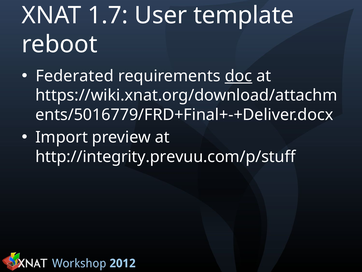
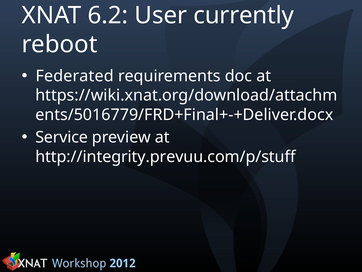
1.7: 1.7 -> 6.2 (108, 15)
template: template -> currently (244, 15)
doc underline: present -> none (239, 76)
Import: Import -> Service (62, 137)
